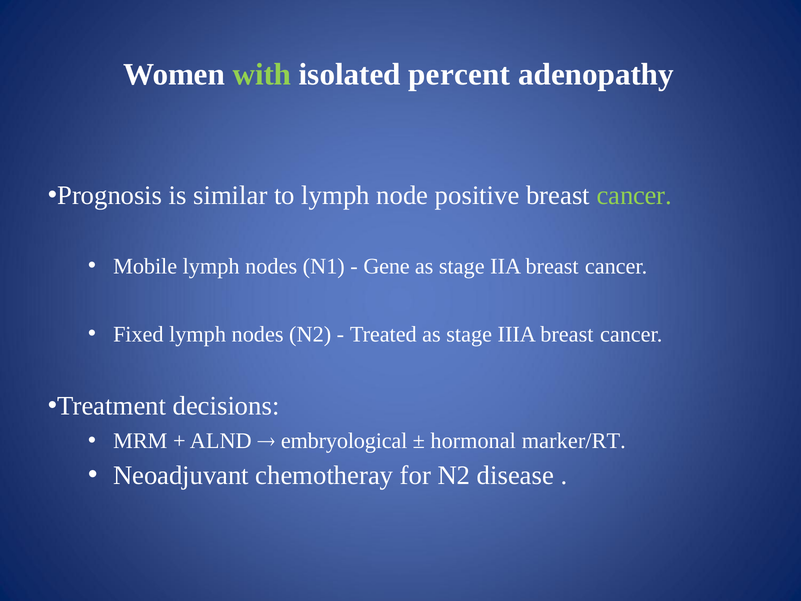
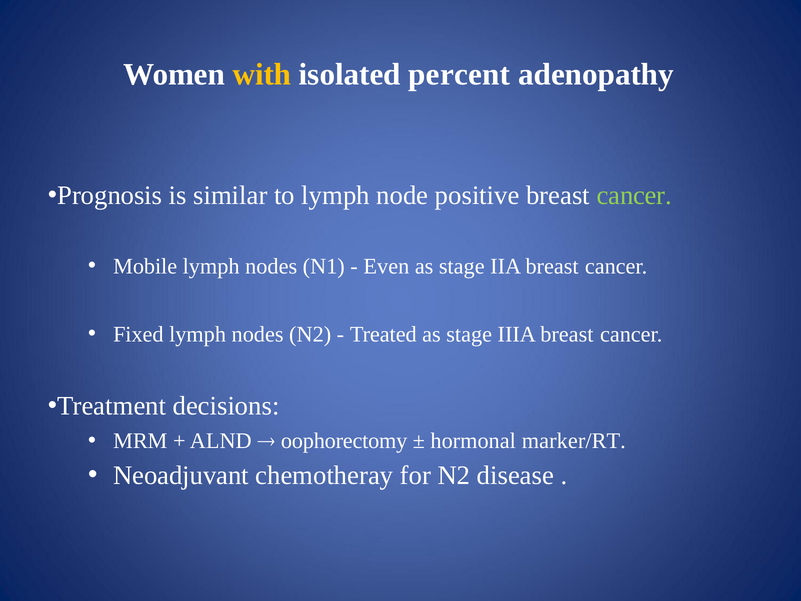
with colour: light green -> yellow (262, 74)
Gene: Gene -> Even (386, 266)
embryological: embryological -> oophorectomy (344, 441)
